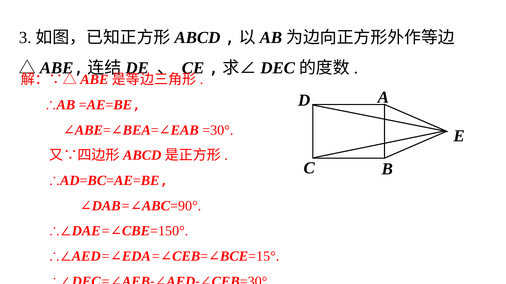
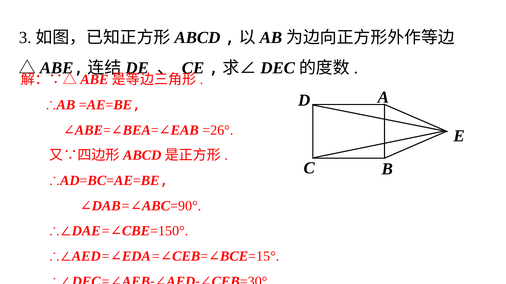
=30°: =30° -> =26° (218, 130)
